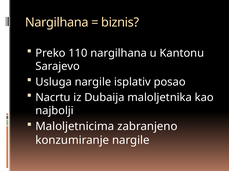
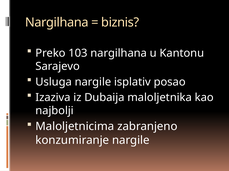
110: 110 -> 103 (78, 53)
Nacrtu: Nacrtu -> Izaziva (53, 98)
